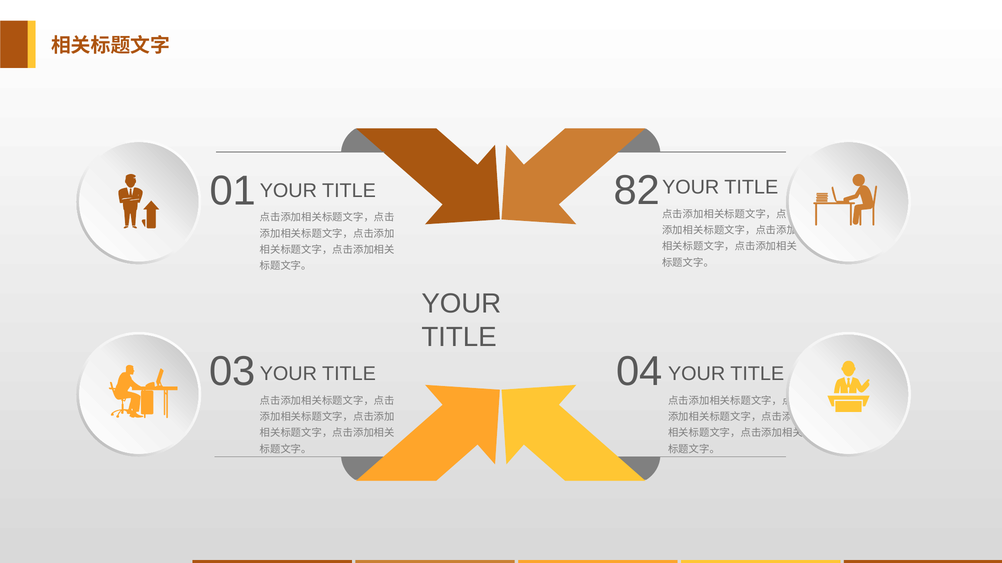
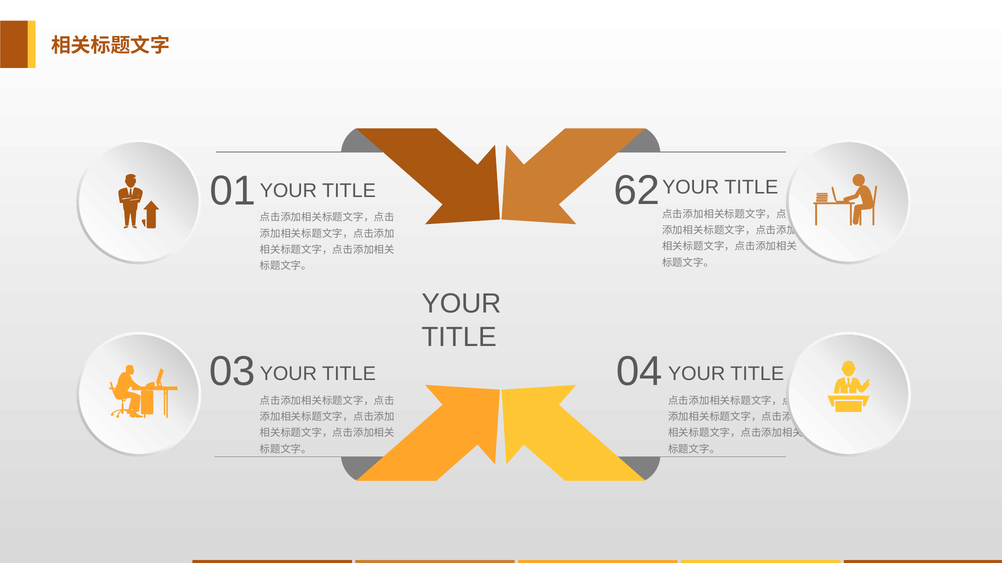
82: 82 -> 62 (637, 191)
